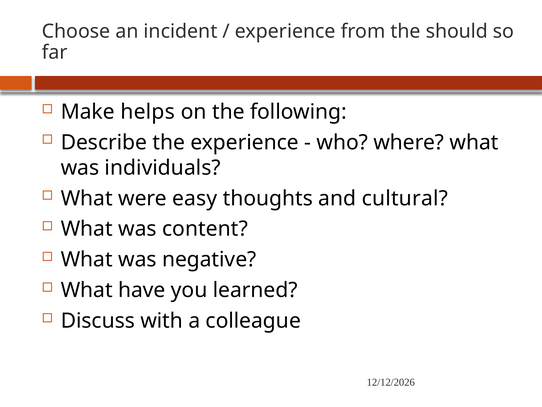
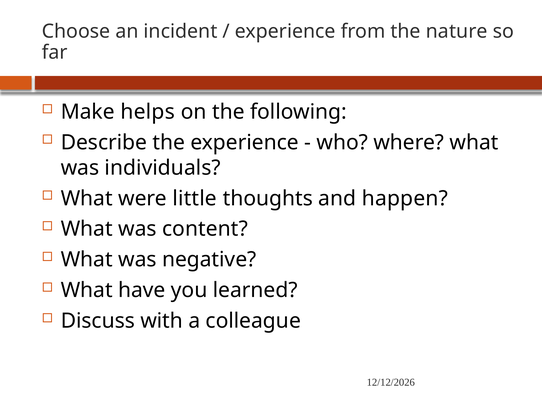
should: should -> nature (457, 31)
easy: easy -> little (195, 198)
cultural: cultural -> happen (405, 198)
